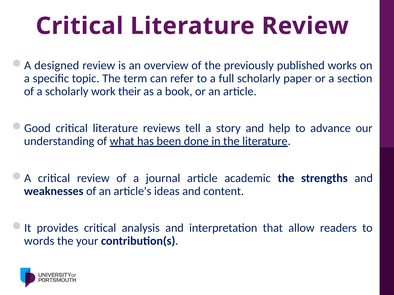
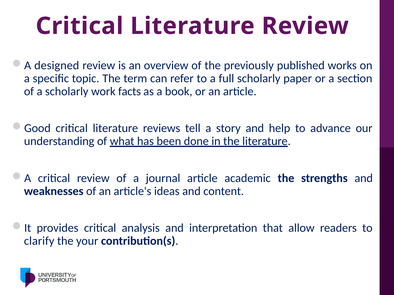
their: their -> facts (130, 92)
words: words -> clarify (39, 241)
